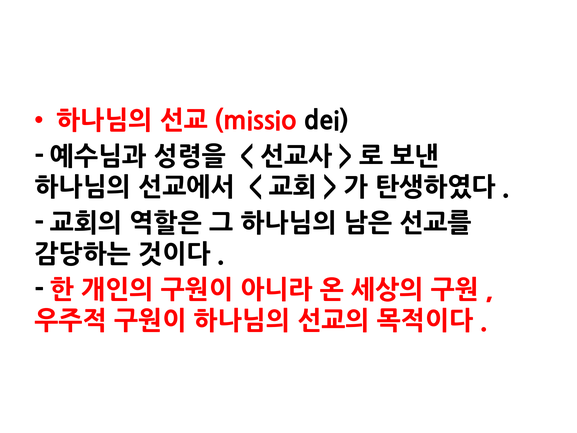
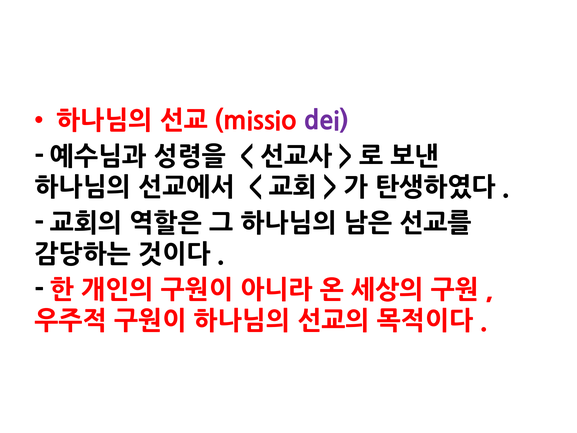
dei colour: black -> purple (326, 121)
